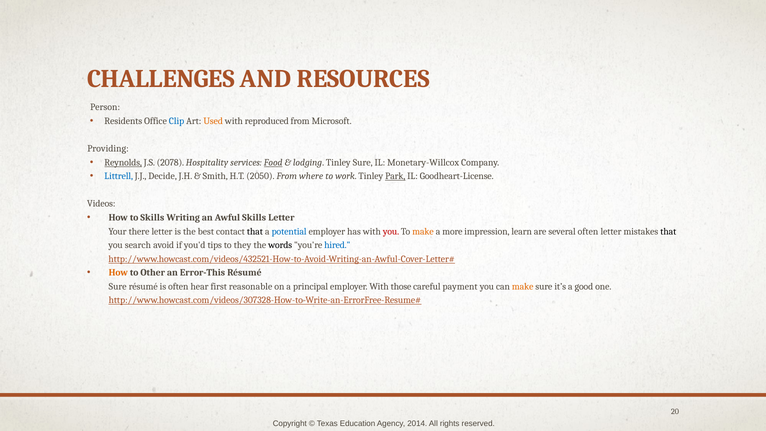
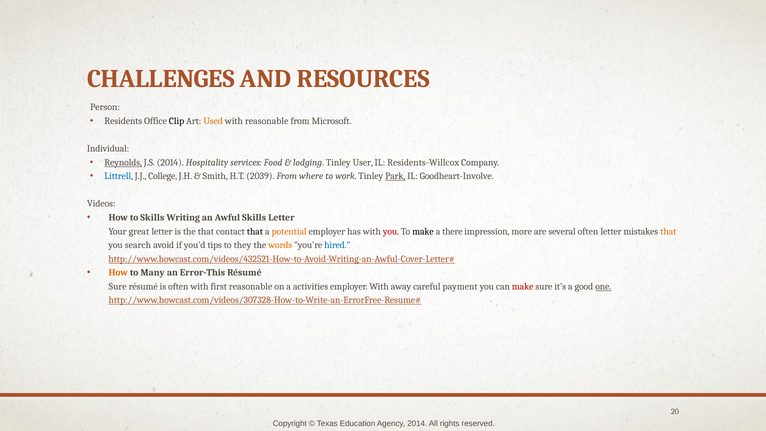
Clip colour: blue -> black (177, 121)
with reproduced: reproduced -> reasonable (267, 121)
Providing: Providing -> Individual (108, 149)
J.S 2078: 2078 -> 2014 (170, 162)
Food underline: present -> none (273, 162)
Tinley Sure: Sure -> User (363, 162)
Monetary-Willcox: Monetary-Willcox -> Residents-Willcox (423, 162)
Decide: Decide -> College (163, 176)
2050: 2050 -> 2039 (260, 176)
Goodheart-License: Goodheart-License -> Goodheart-Involve (457, 176)
there: there -> great (139, 231)
the best: best -> that (206, 231)
potential colour: blue -> orange (289, 231)
make colour: orange -> black (423, 231)
more: more -> there (452, 231)
learn: learn -> more (522, 231)
that colour: black -> orange (668, 231)
words colour: black -> orange (280, 245)
Other: Other -> Many (153, 273)
often hear: hear -> with (200, 286)
principal: principal -> activities (311, 286)
those: those -> away (401, 286)
make colour: orange -> red (523, 286)
one underline: none -> present (603, 286)
